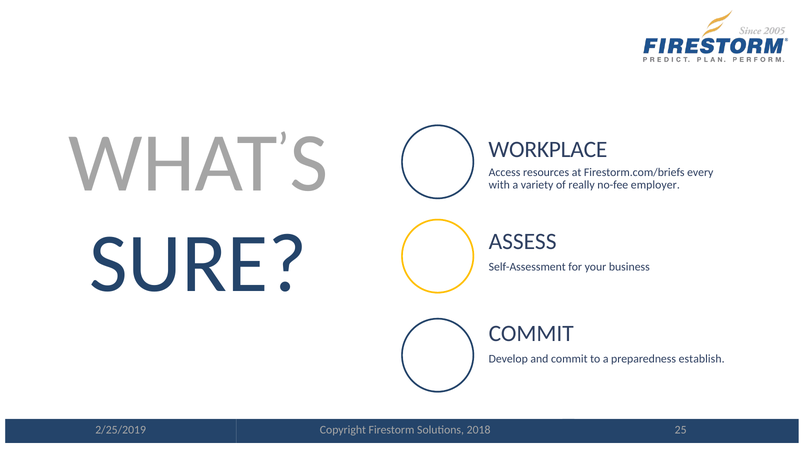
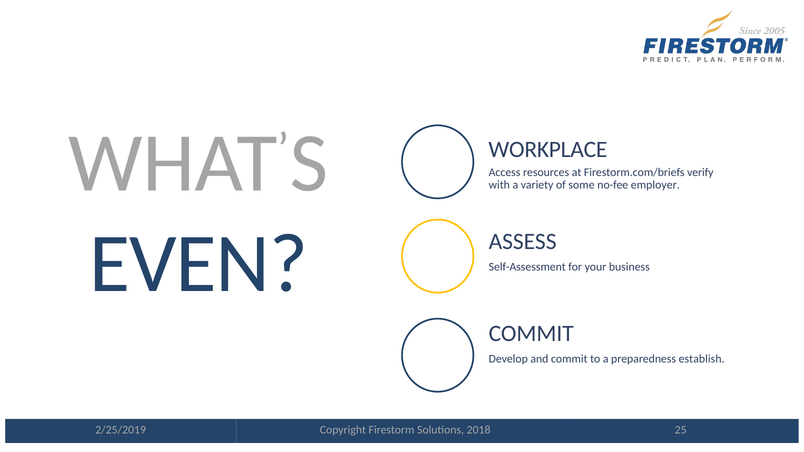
every: every -> verify (700, 172)
really: really -> some (582, 185)
SURE: SURE -> EVEN (198, 264)
